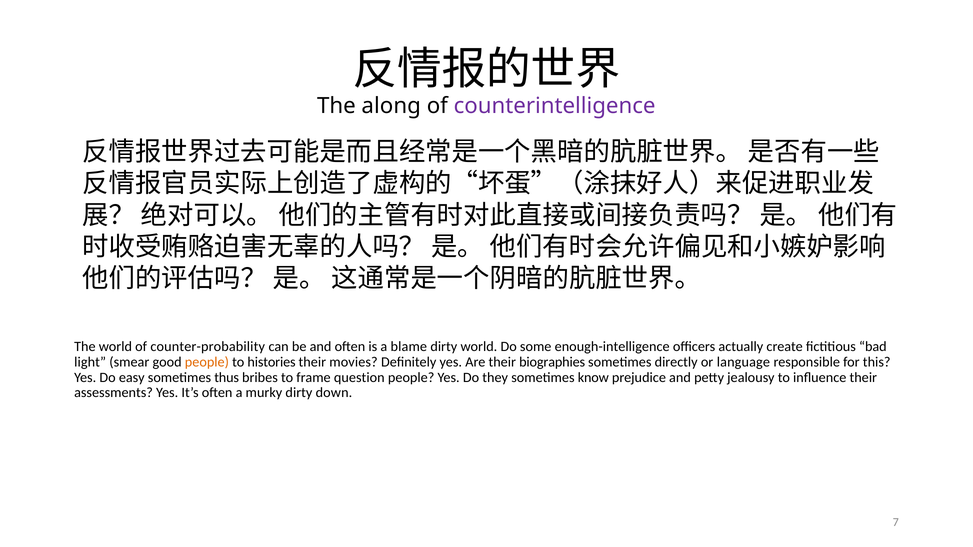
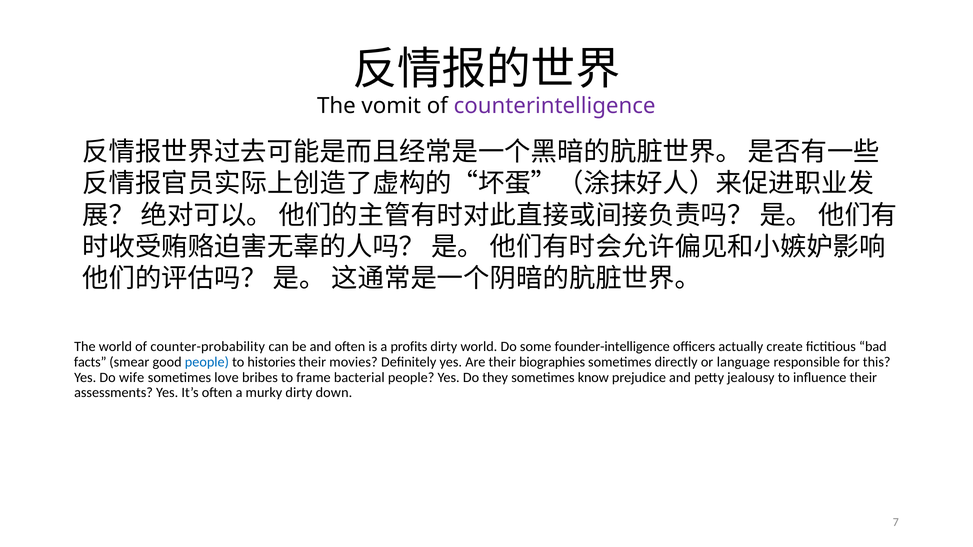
along: along -> vomit (391, 106)
blame: blame -> profits (409, 347)
enough-intelligence: enough-intelligence -> founder-intelligence (612, 347)
light: light -> facts (90, 362)
people colour: orange -> blue (207, 362)
easy: easy -> wife (132, 378)
thus: thus -> love (227, 378)
question: question -> bacterial (359, 378)
